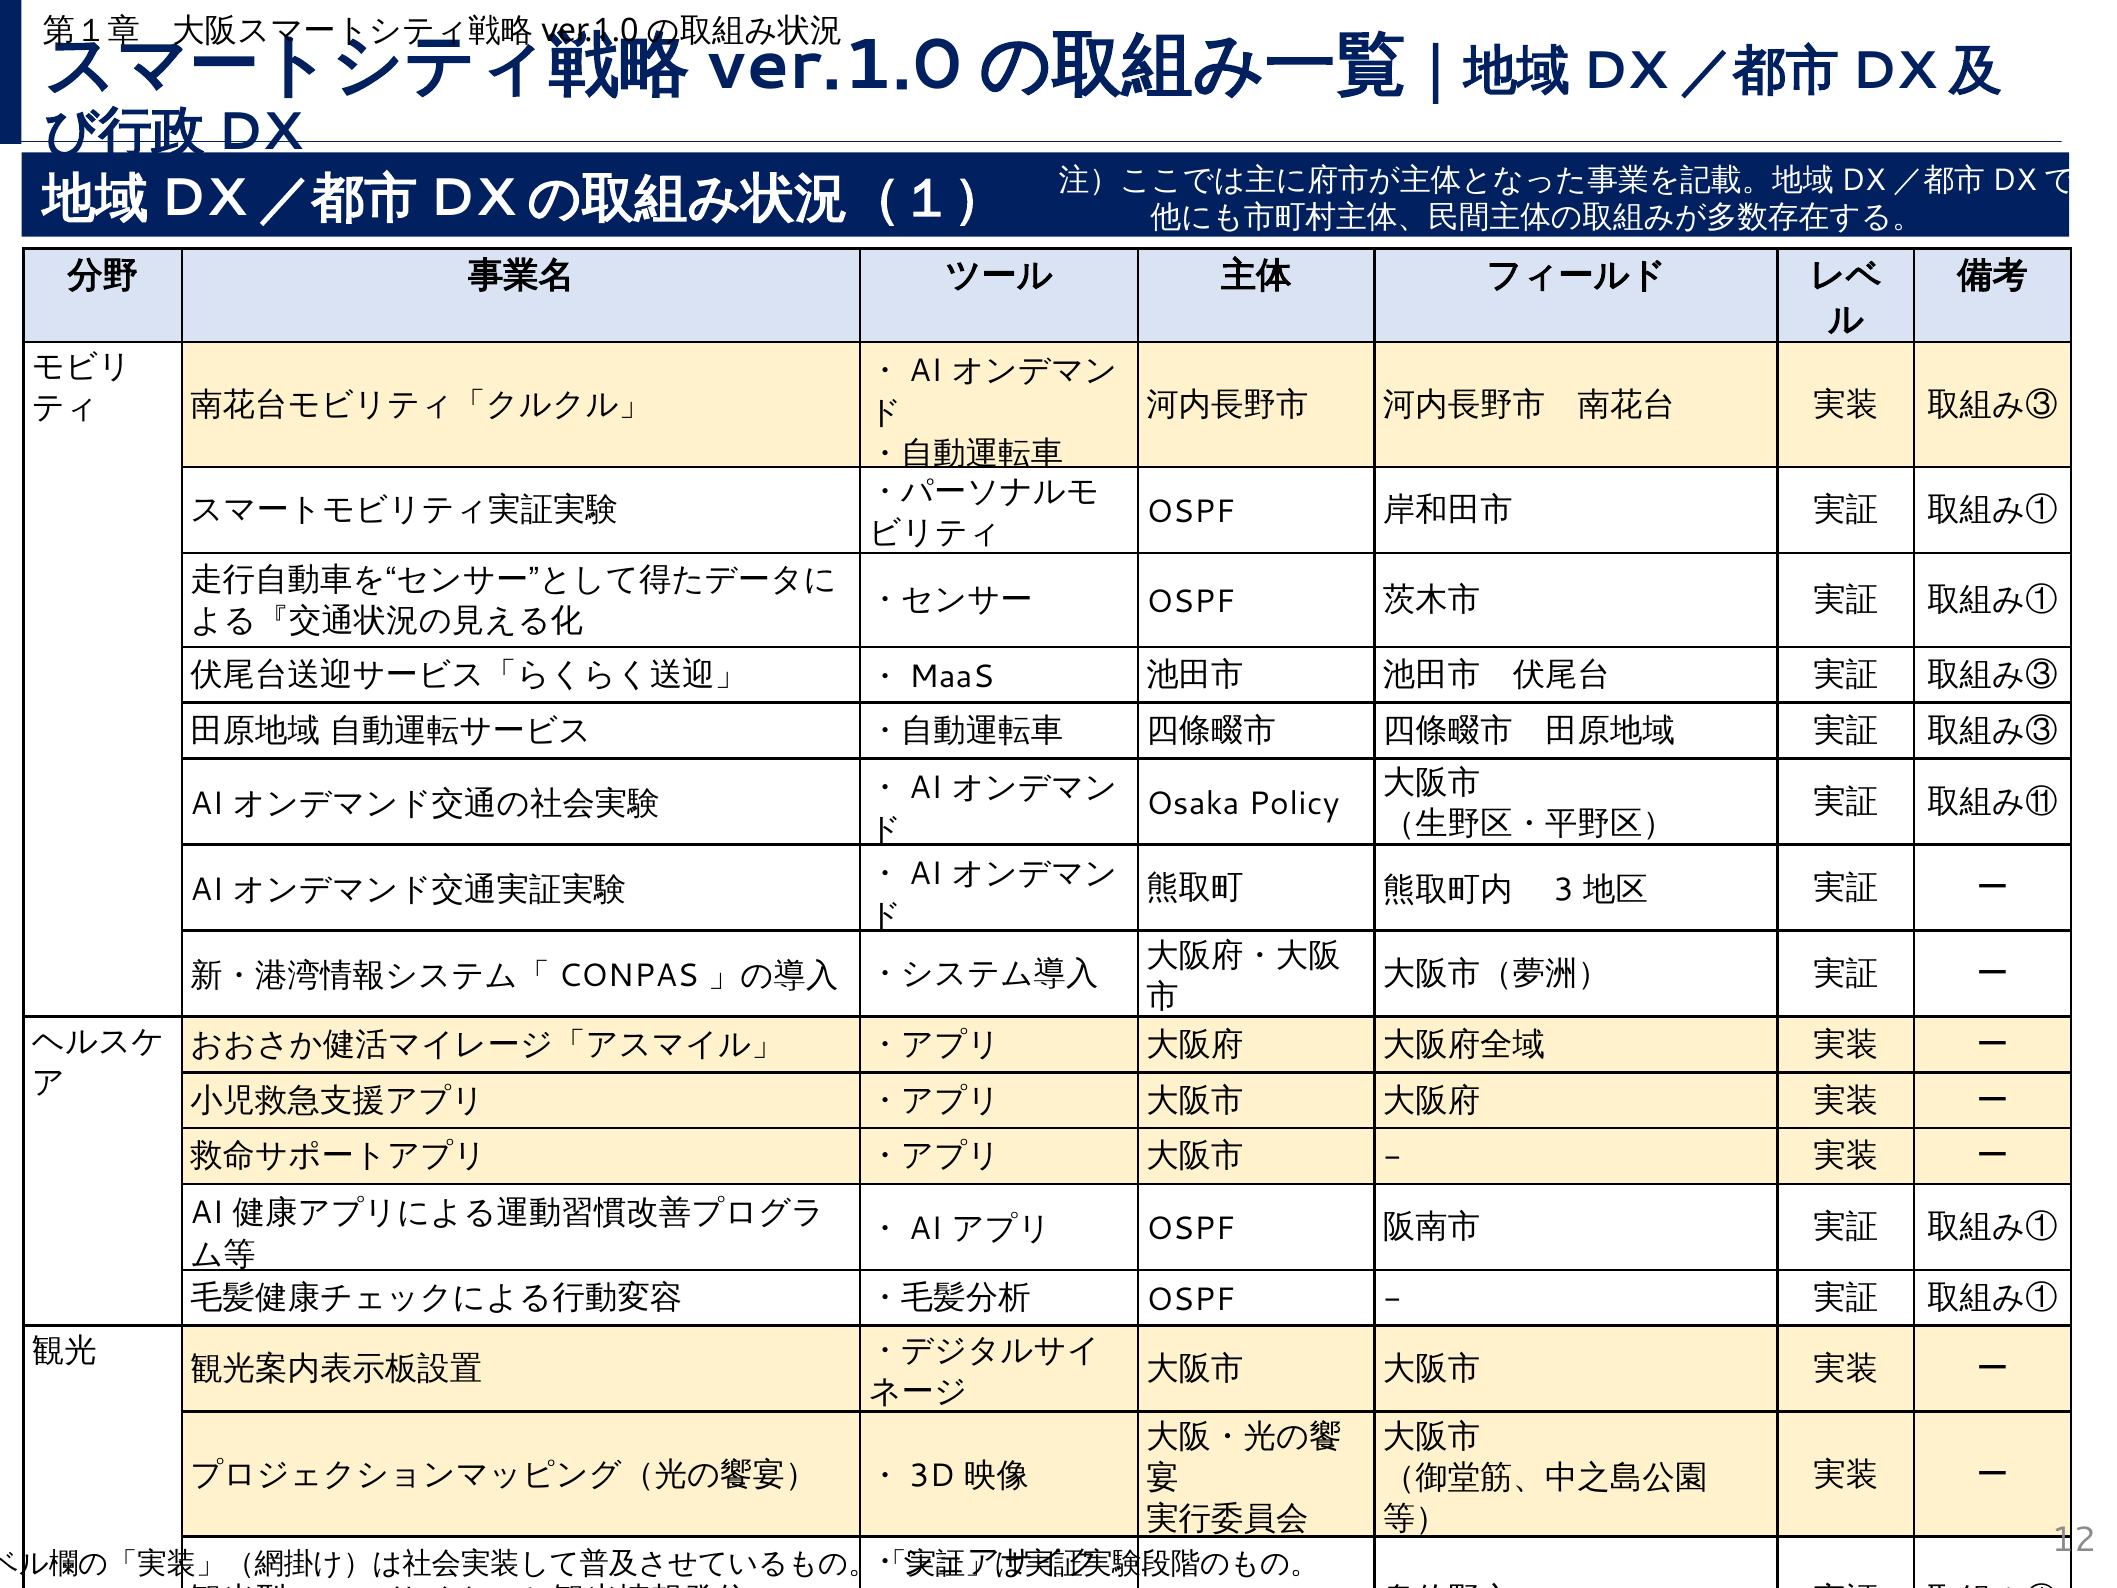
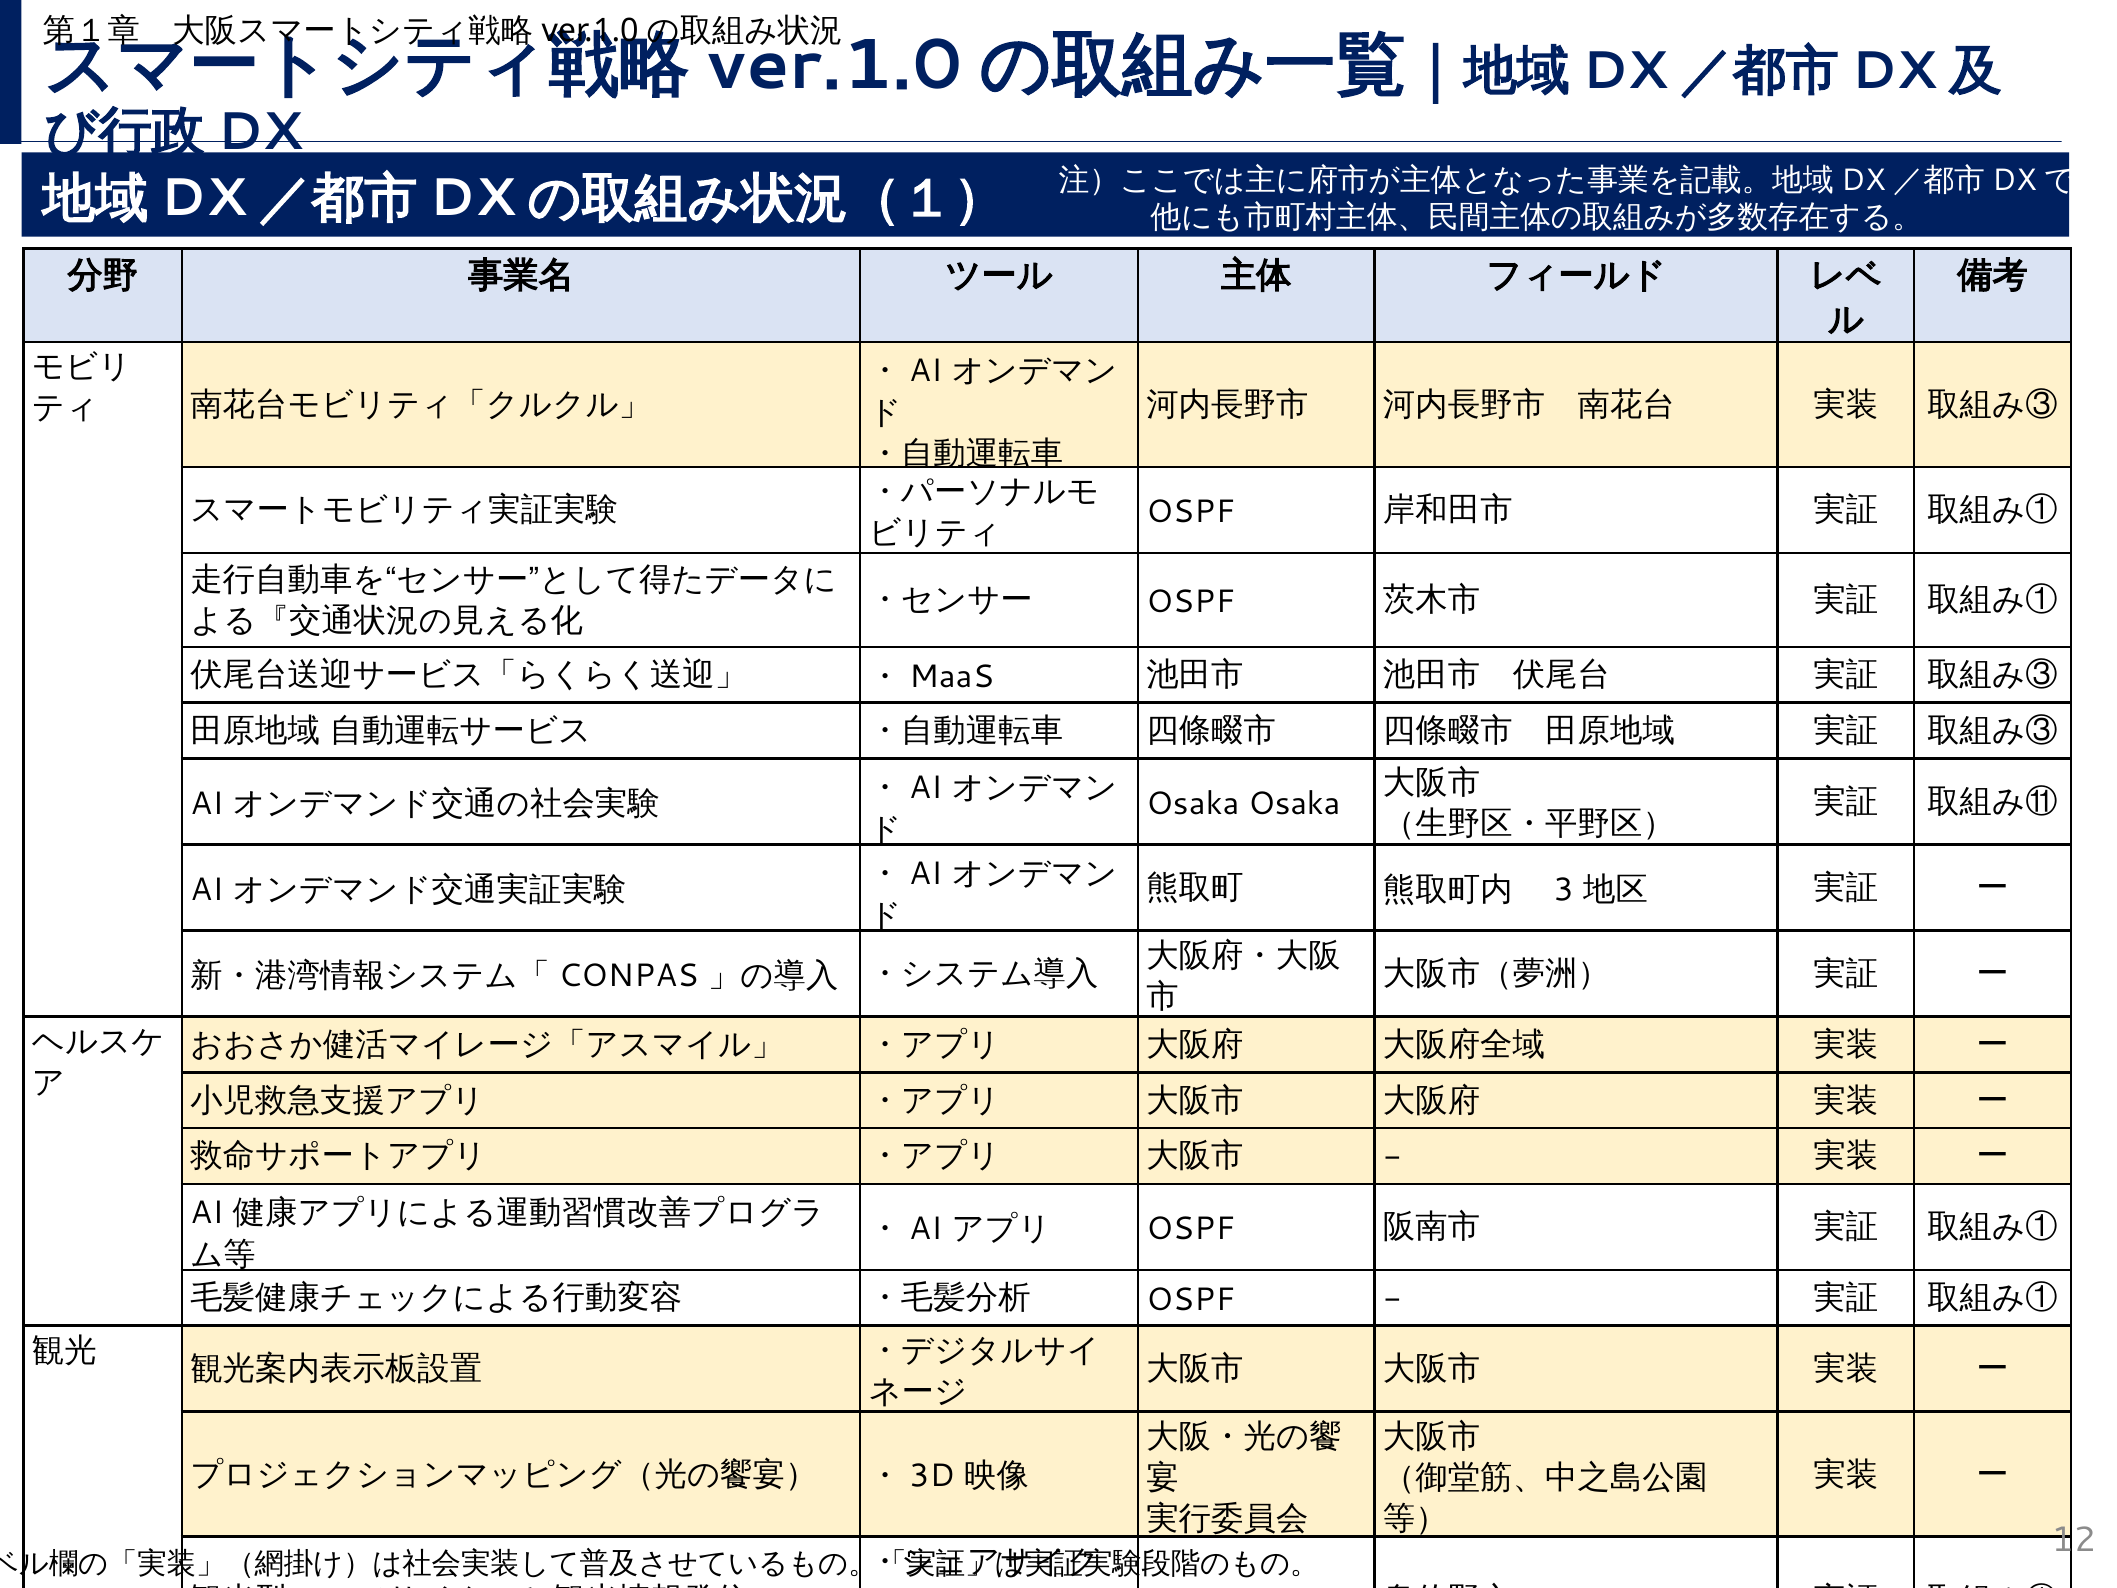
Osaka Policy: Policy -> Osaka (1294, 803)
